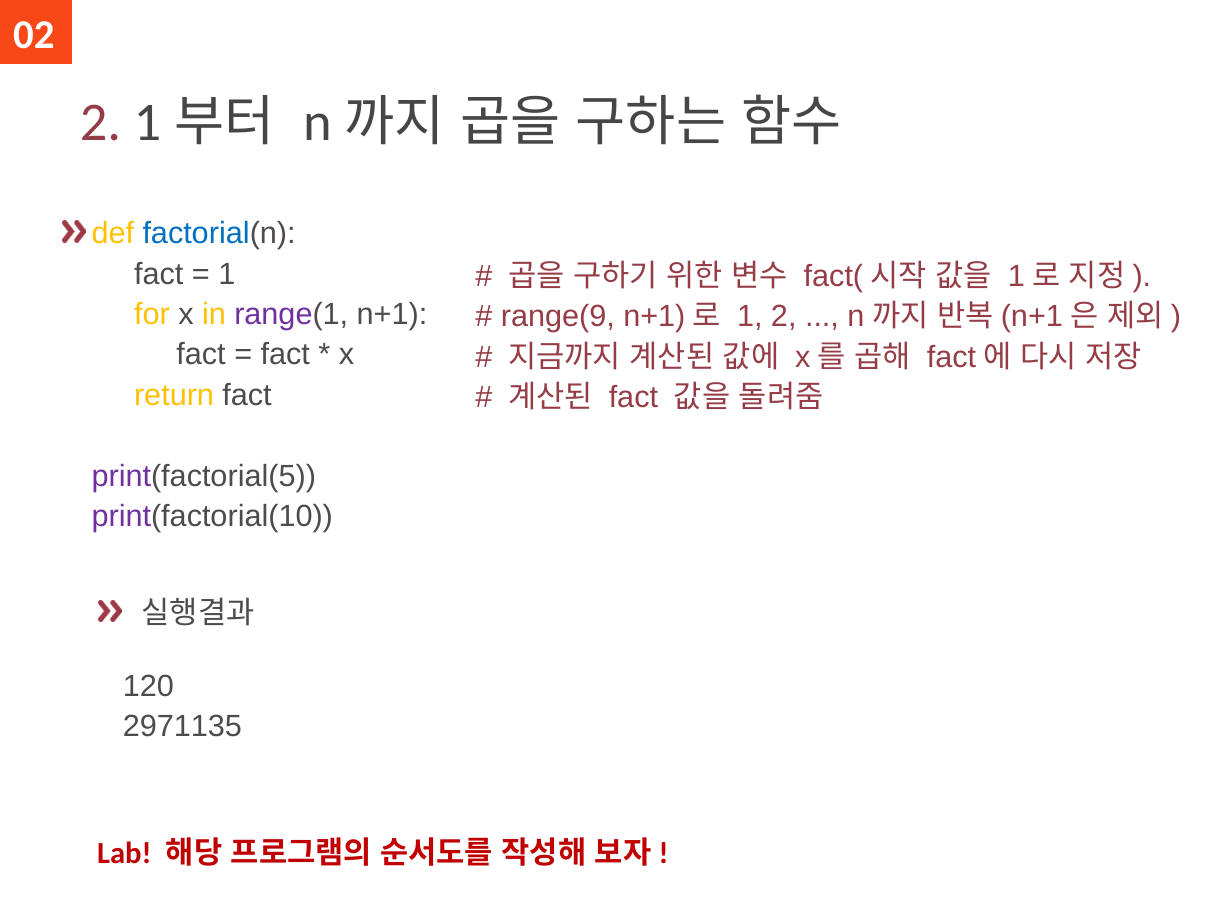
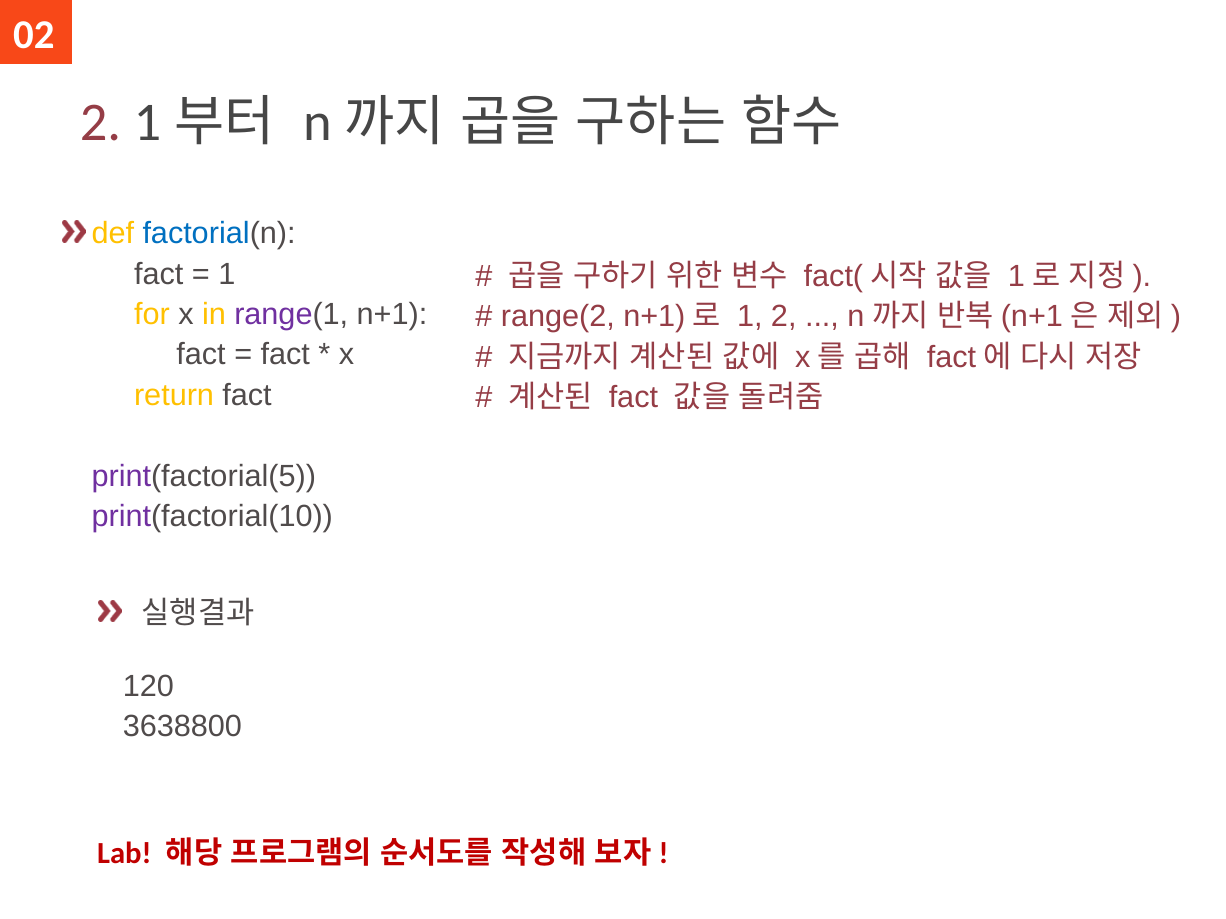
range(9: range(9 -> range(2 (558, 317)
2971135: 2971135 -> 3638800 (182, 727)
